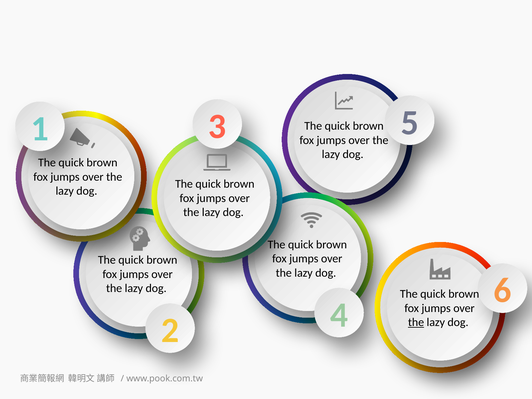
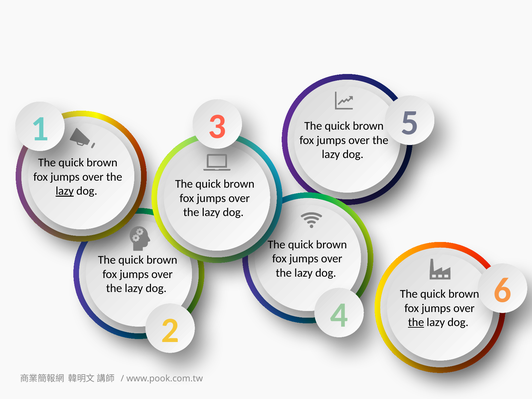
lazy underline: none -> present (65, 191)
